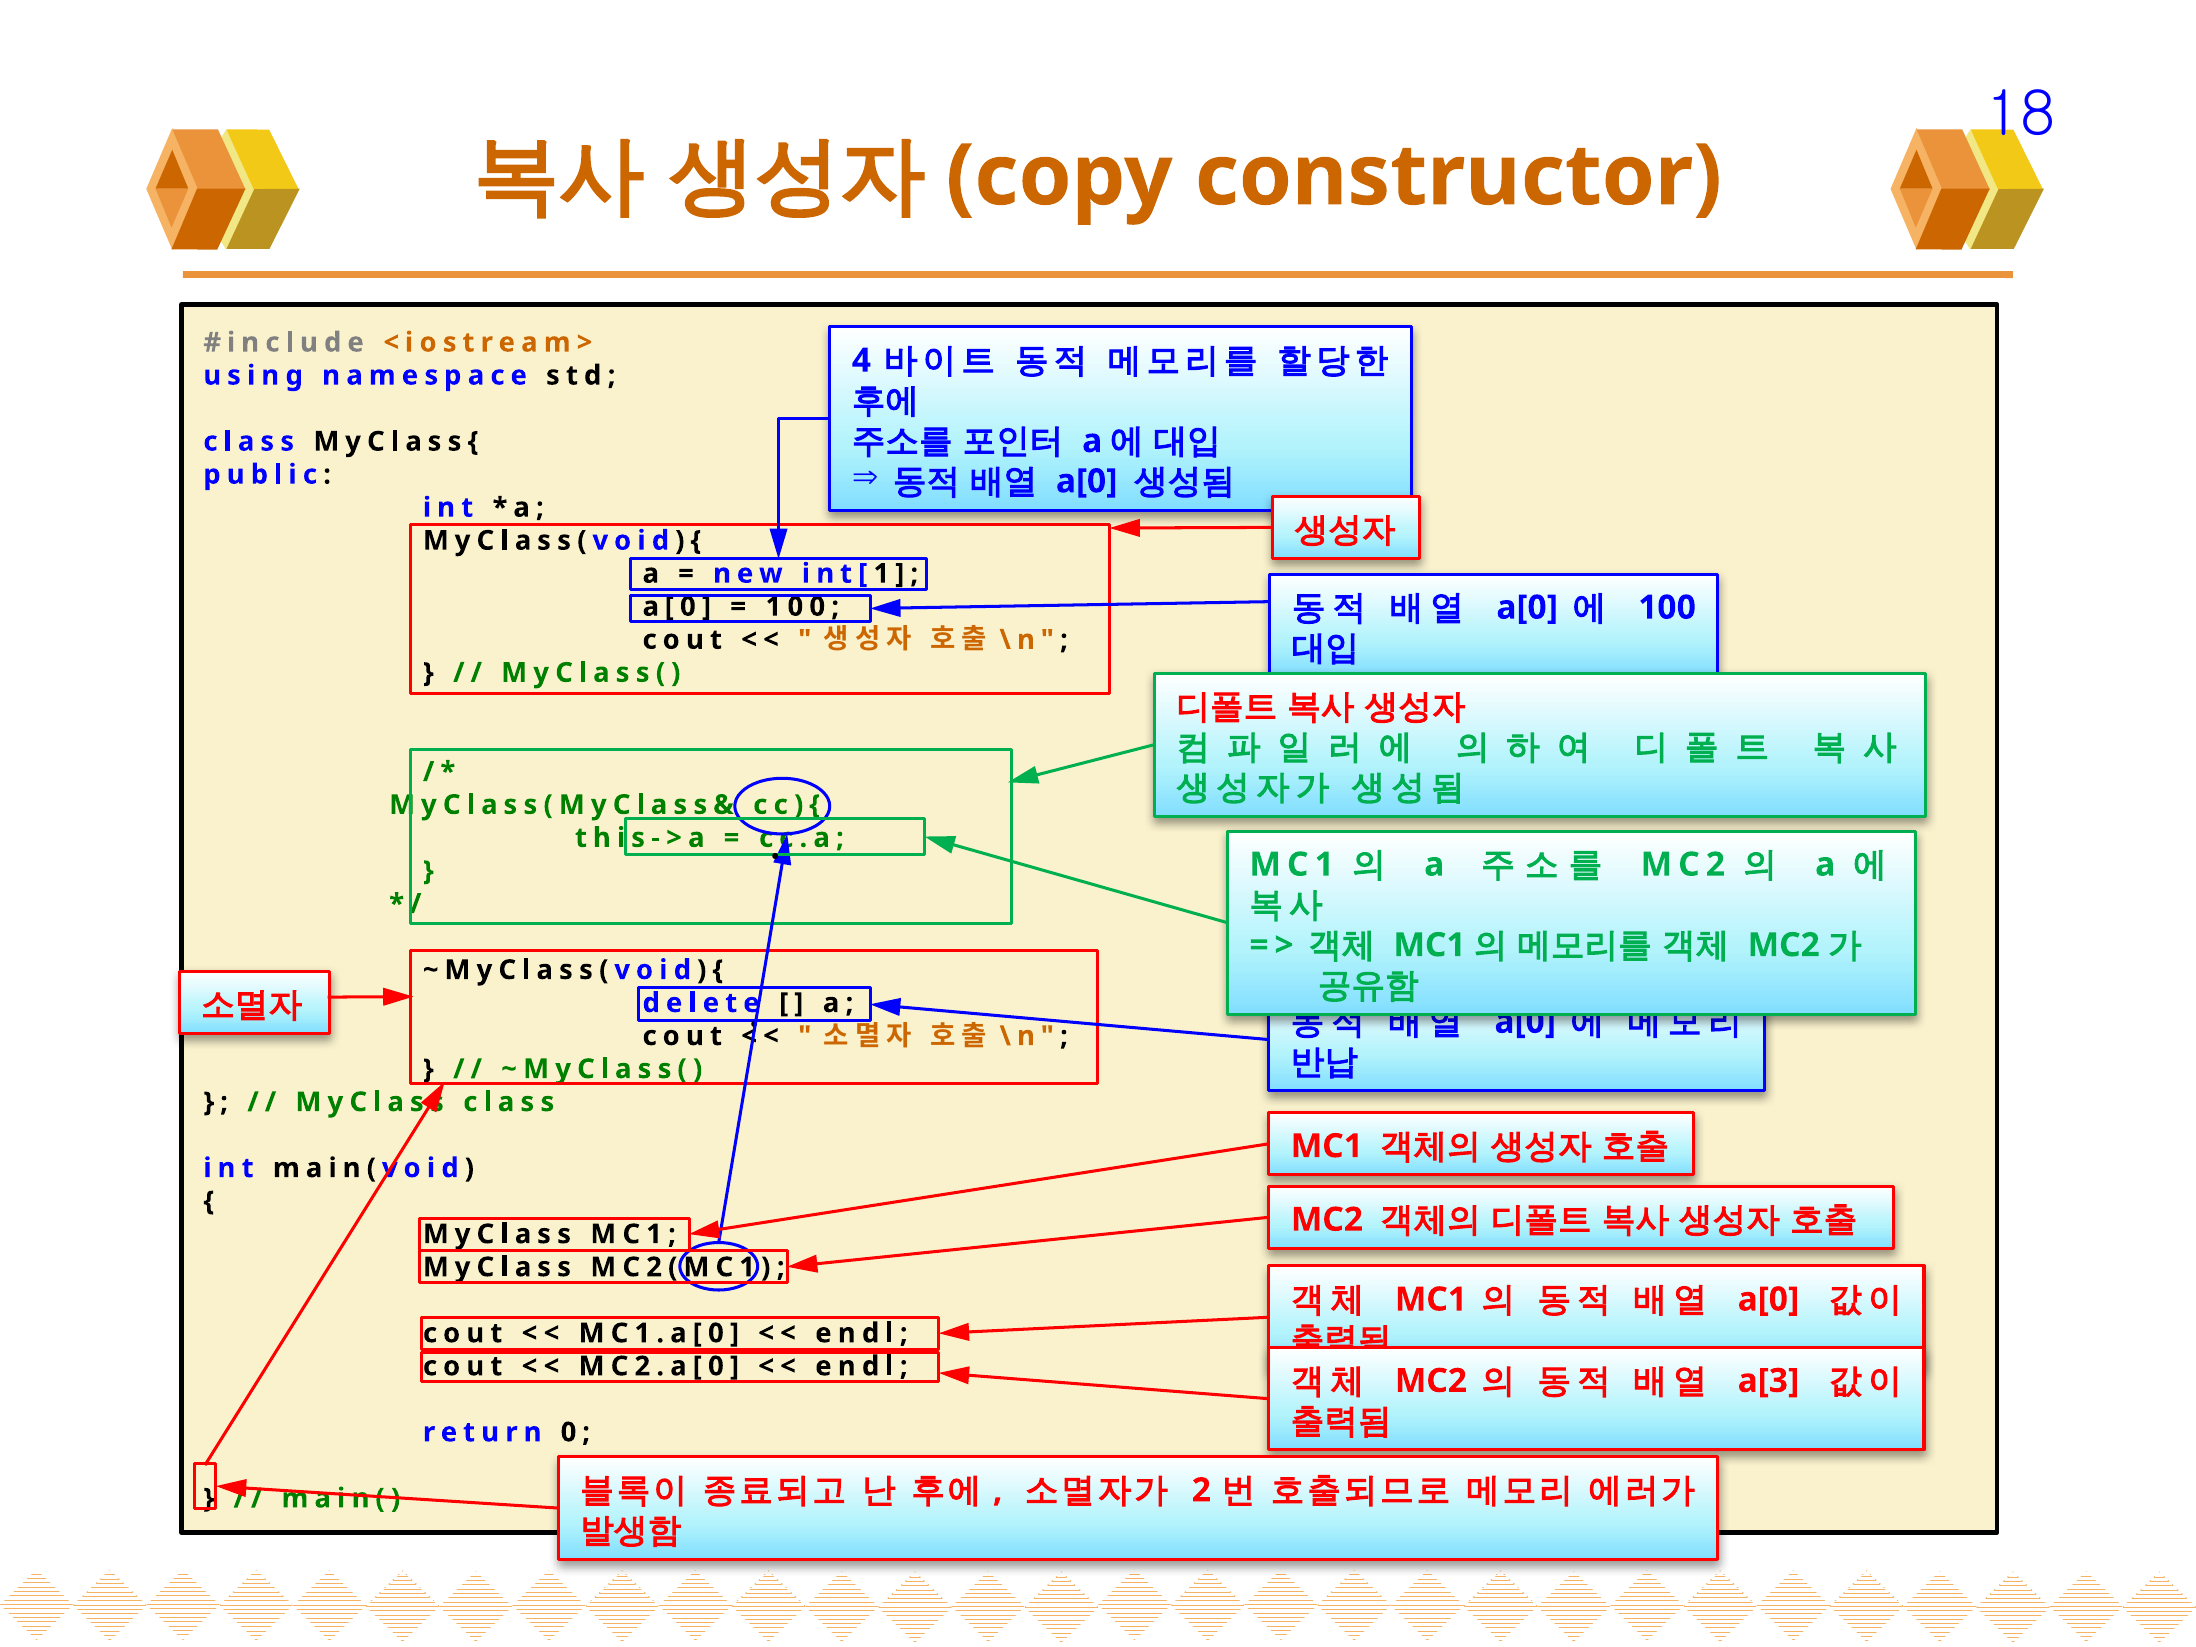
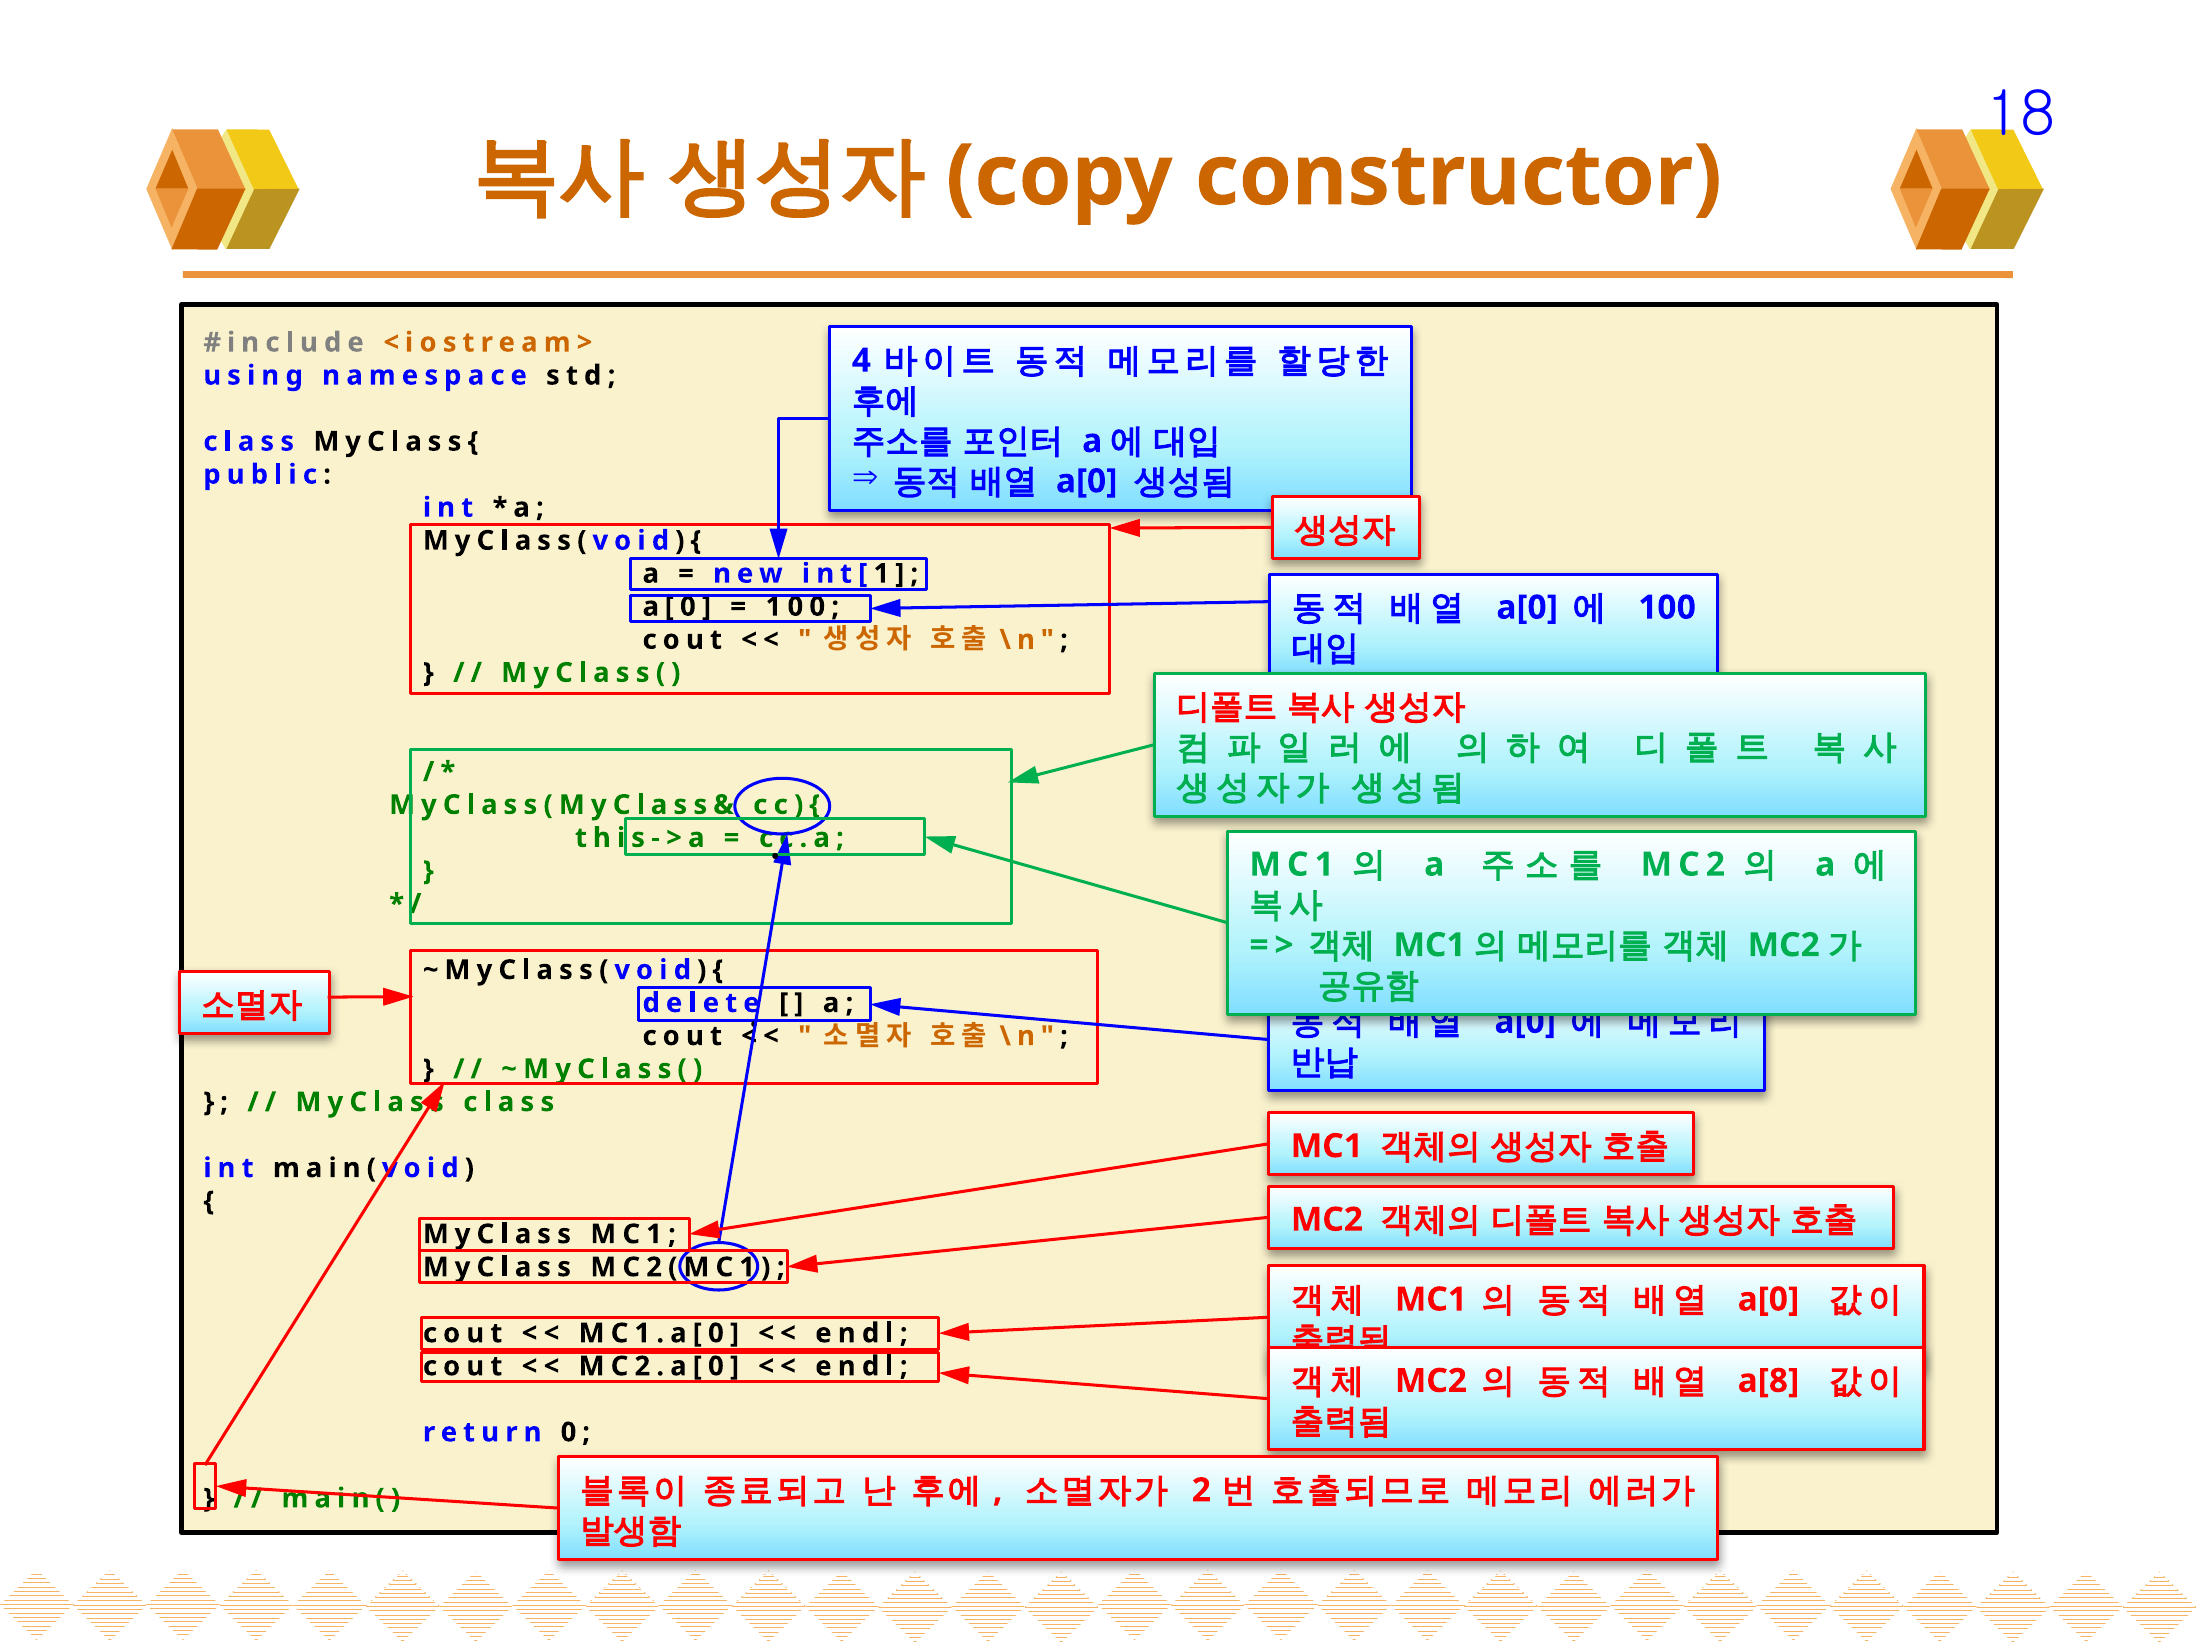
a[3: a[3 -> a[8 (1768, 1381)
